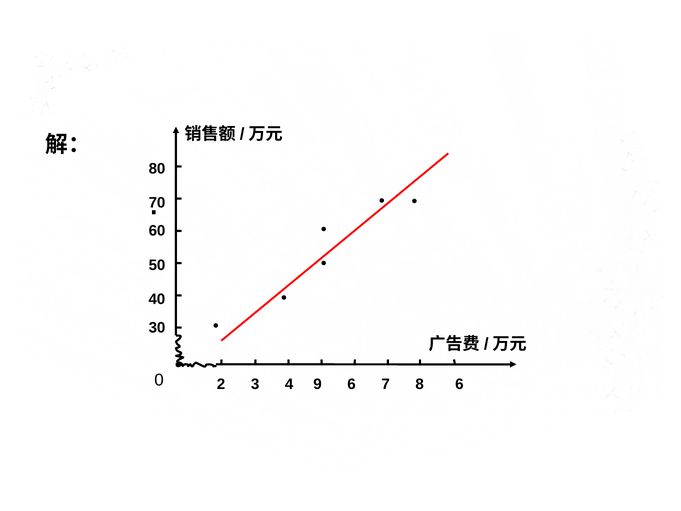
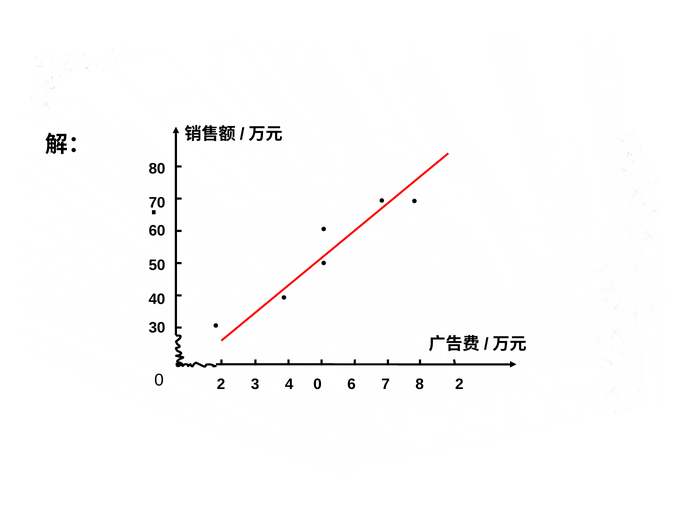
4 9: 9 -> 0 (318, 384)
8 6: 6 -> 2 (459, 384)
